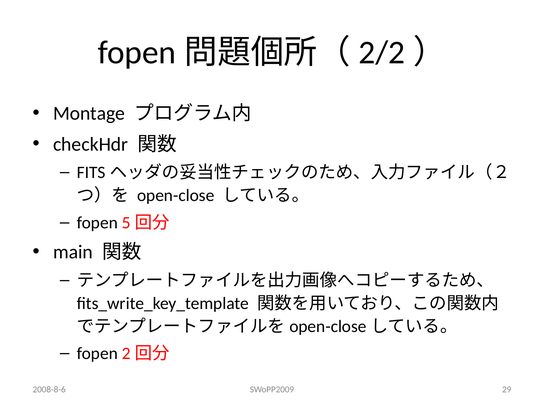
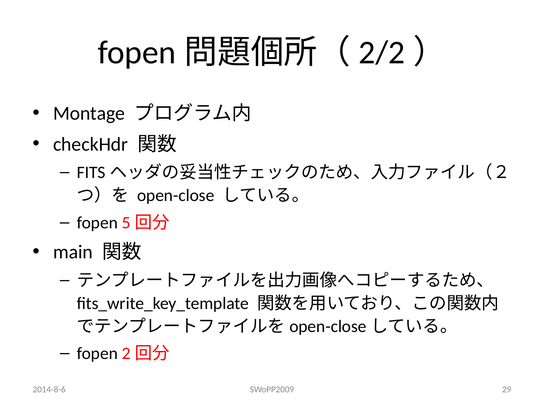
2008-8-6: 2008-8-6 -> 2014-8-6 (49, 390)
